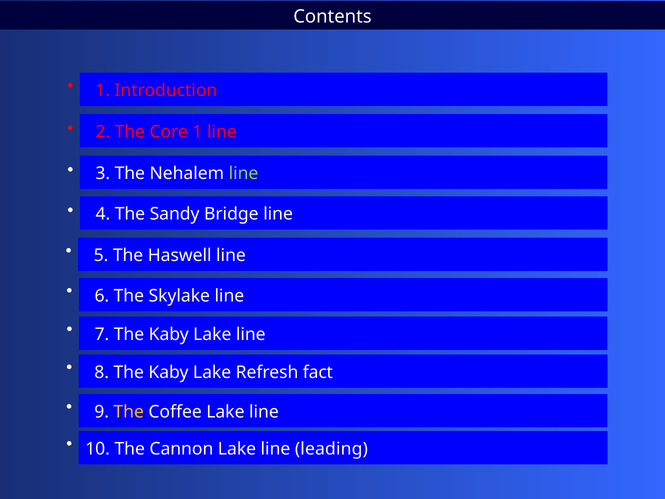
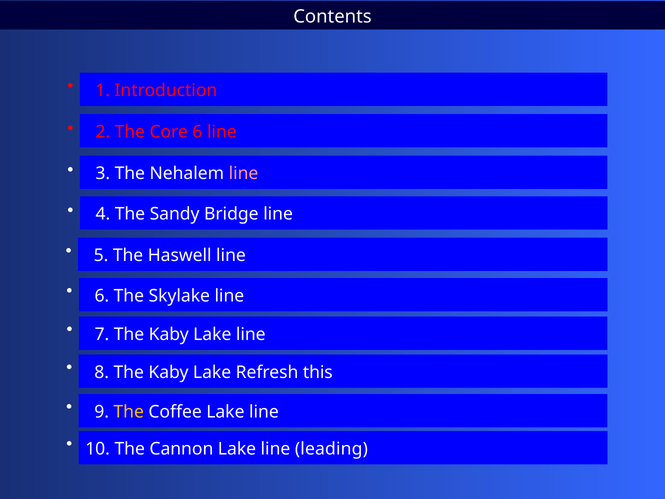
Core 1: 1 -> 6 (197, 132)
line colour: light green -> pink (244, 174)
fact: fact -> this (318, 372)
